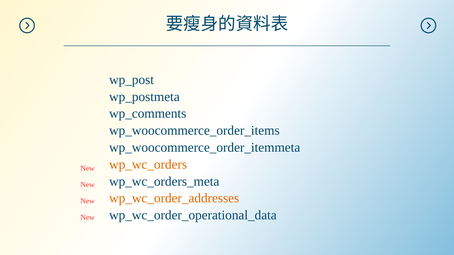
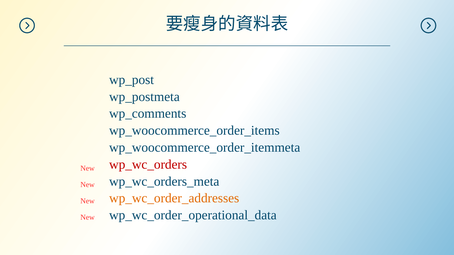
wp_wc_orders colour: orange -> red (148, 165)
